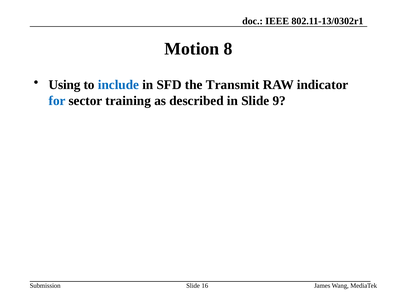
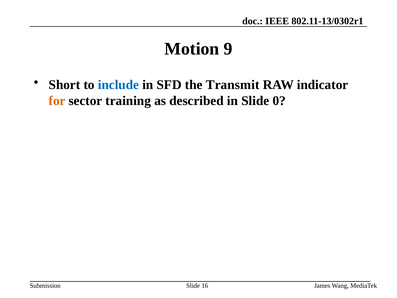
8: 8 -> 9 (228, 49)
Using: Using -> Short (64, 85)
for colour: blue -> orange (57, 101)
9: 9 -> 0 (279, 101)
